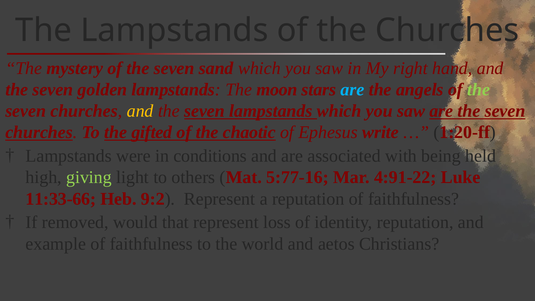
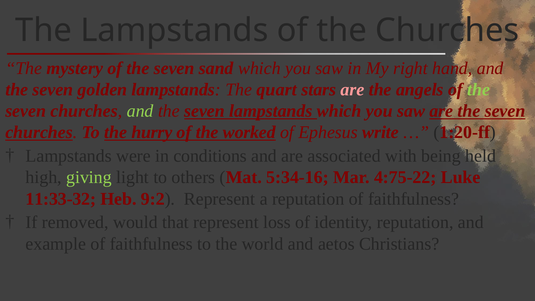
moon: moon -> quart (277, 90)
are colour: light blue -> pink (353, 90)
and colour: yellow -> light green (140, 111)
gifted: gifted -> hurry (152, 132)
chaotic: chaotic -> worked (249, 132)
5:77-16: 5:77-16 -> 5:34-16 (297, 177)
4:91-22: 4:91-22 -> 4:75-22 (405, 177)
11:33-66: 11:33-66 -> 11:33-32 (61, 199)
